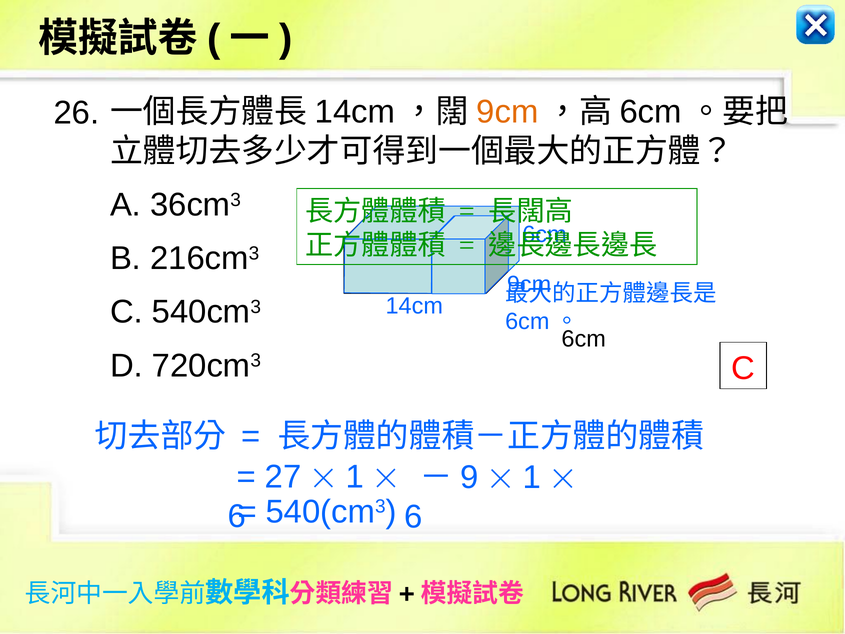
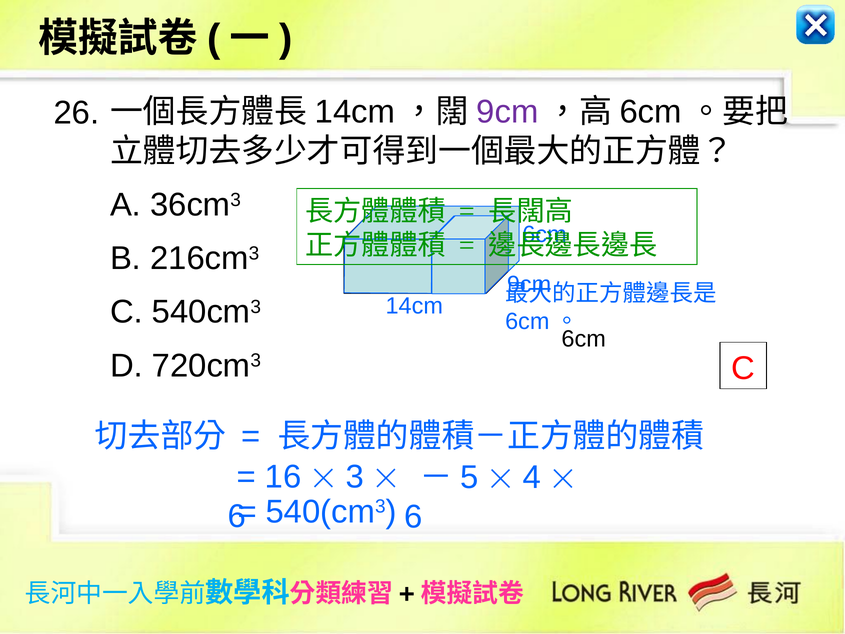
9cm colour: orange -> purple (507, 112)
27: 27 -> 16 (283, 477)
1: 1 -> 3 (355, 477)
9: 9 -> 5 (469, 477)
1: 1 -> 4 (532, 477)
